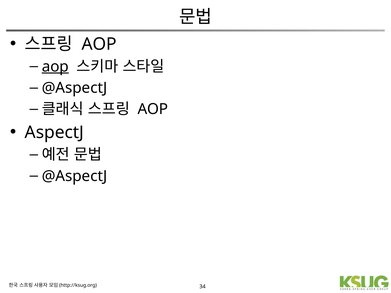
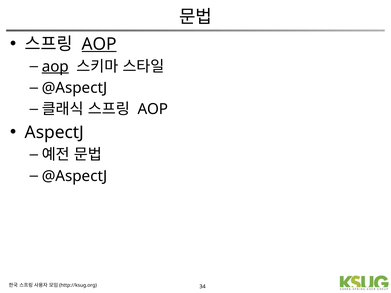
AOP underline: none -> present (99, 44)
